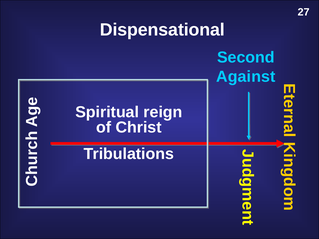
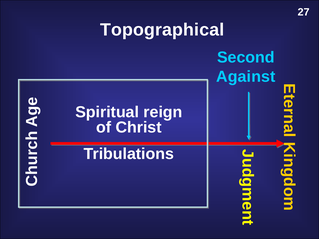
Dispensational: Dispensational -> Topographical (162, 30)
